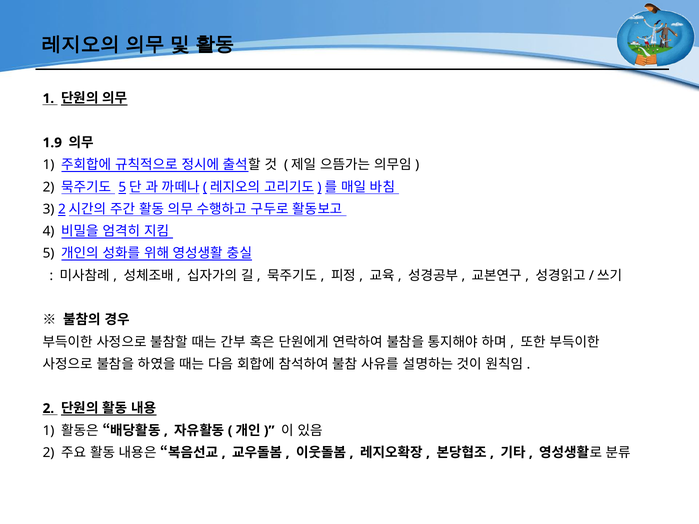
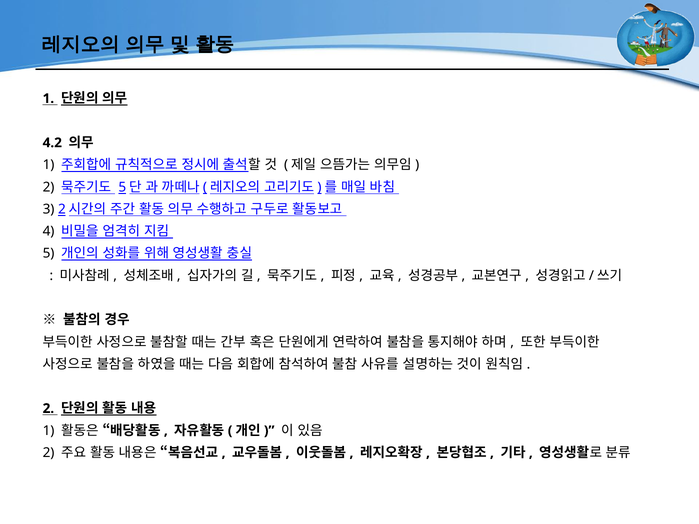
1.9: 1.9 -> 4.2 (52, 143)
